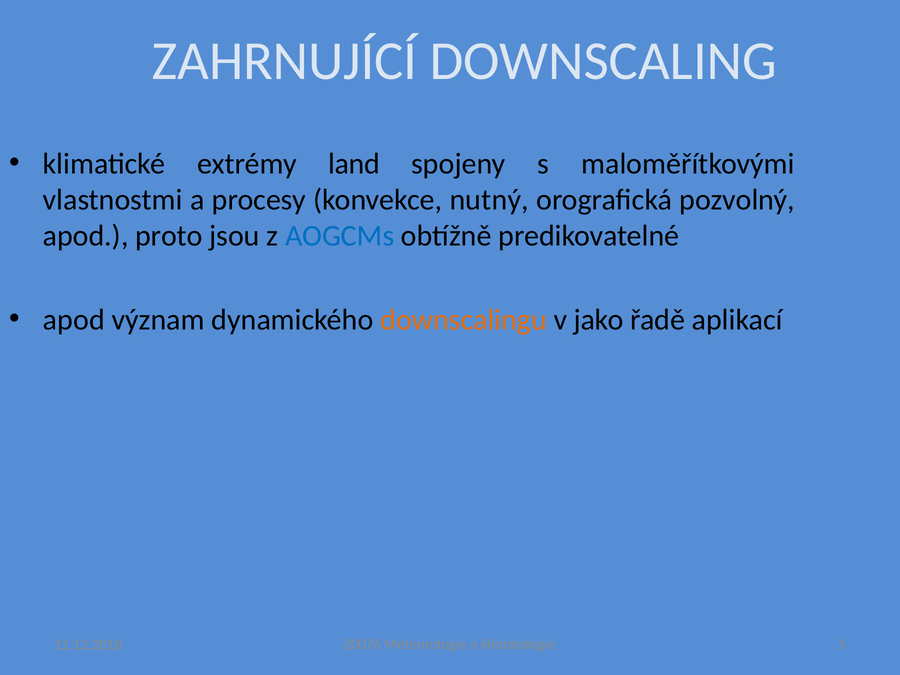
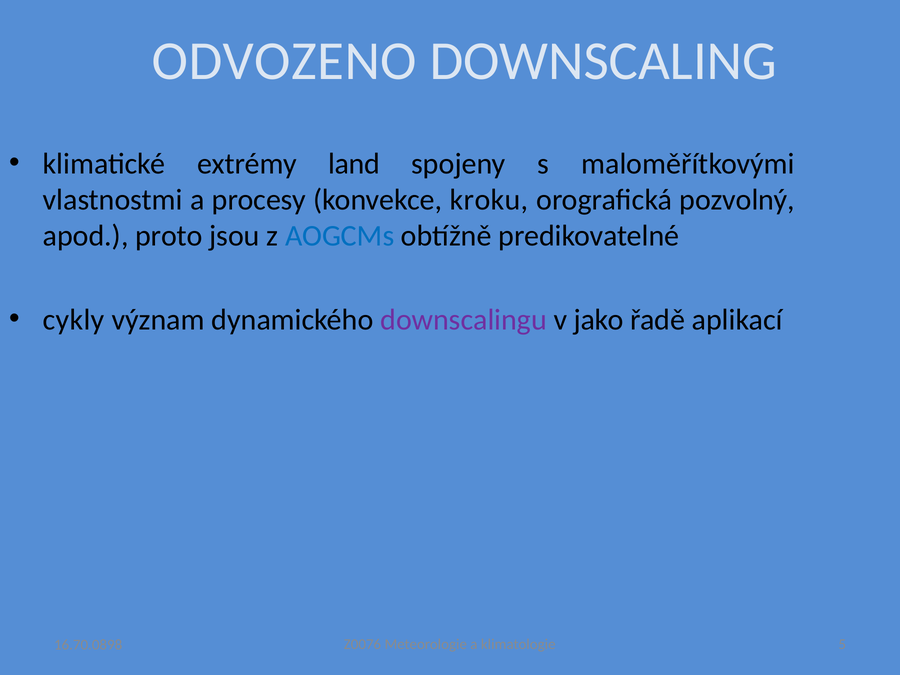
ZAHRNUJÍCÍ: ZAHRNUJÍCÍ -> ODVOZENO (284, 61)
nutný: nutný -> kroku (489, 200)
apod: apod -> cykly (74, 320)
downscalingu colour: orange -> purple (464, 320)
12.12.2018: 12.12.2018 -> 16.70.0898 (88, 645)
